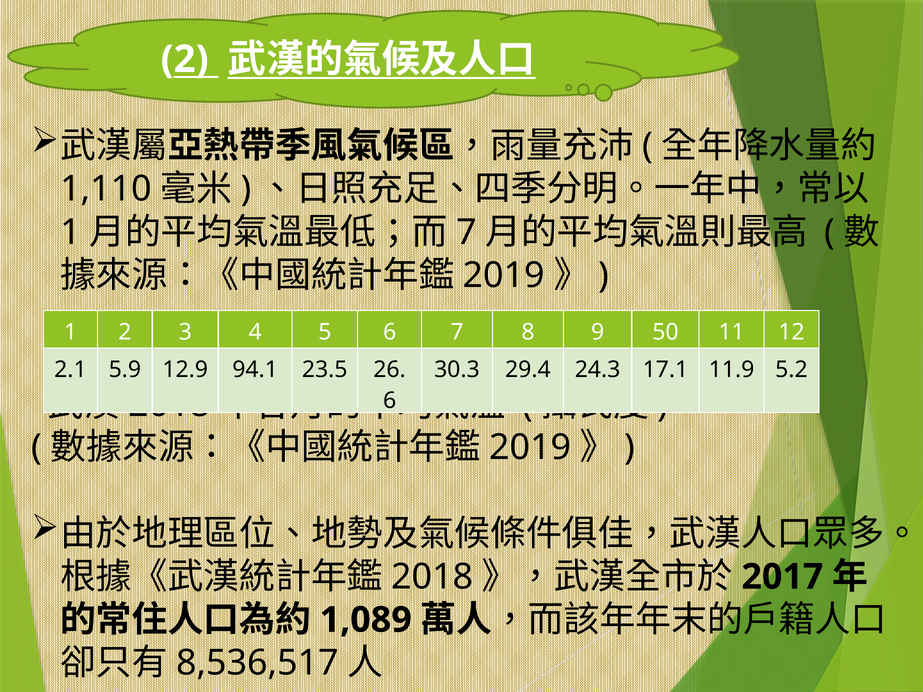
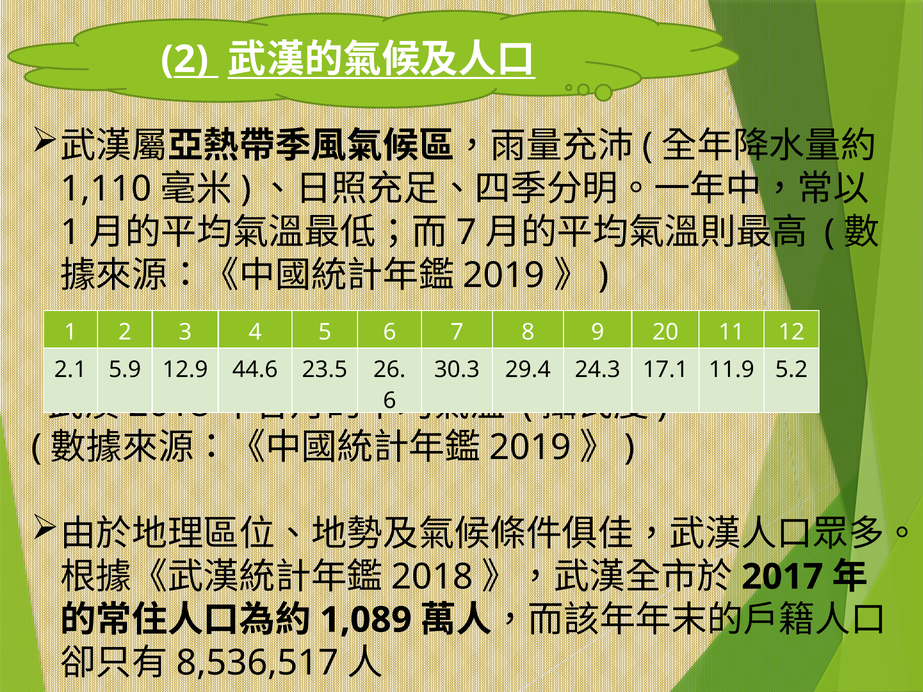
50: 50 -> 20 (665, 332)
94.1: 94.1 -> 44.6 (255, 370)
